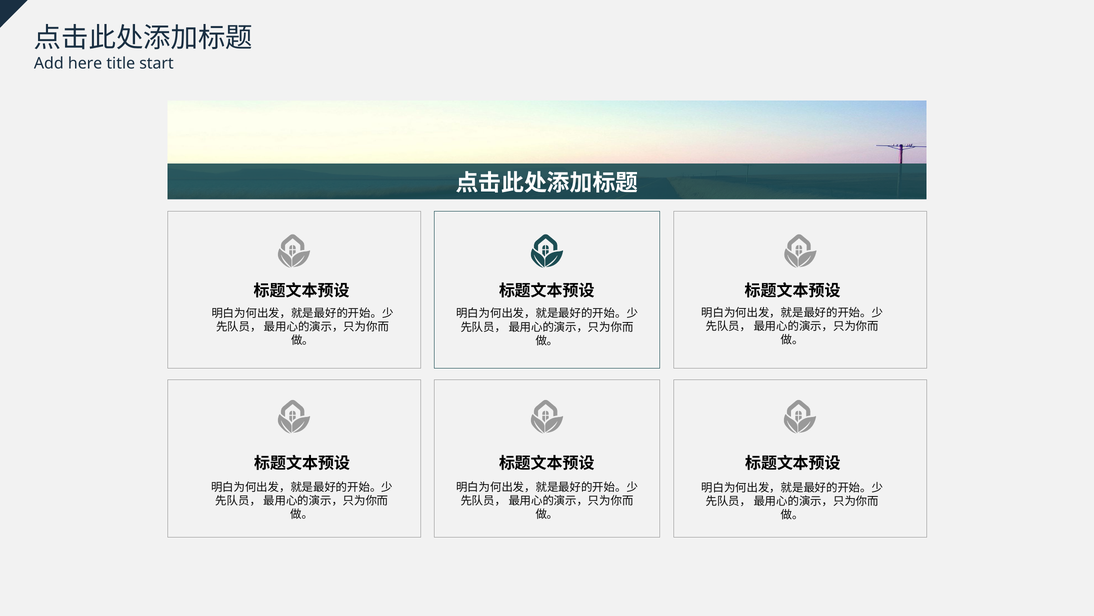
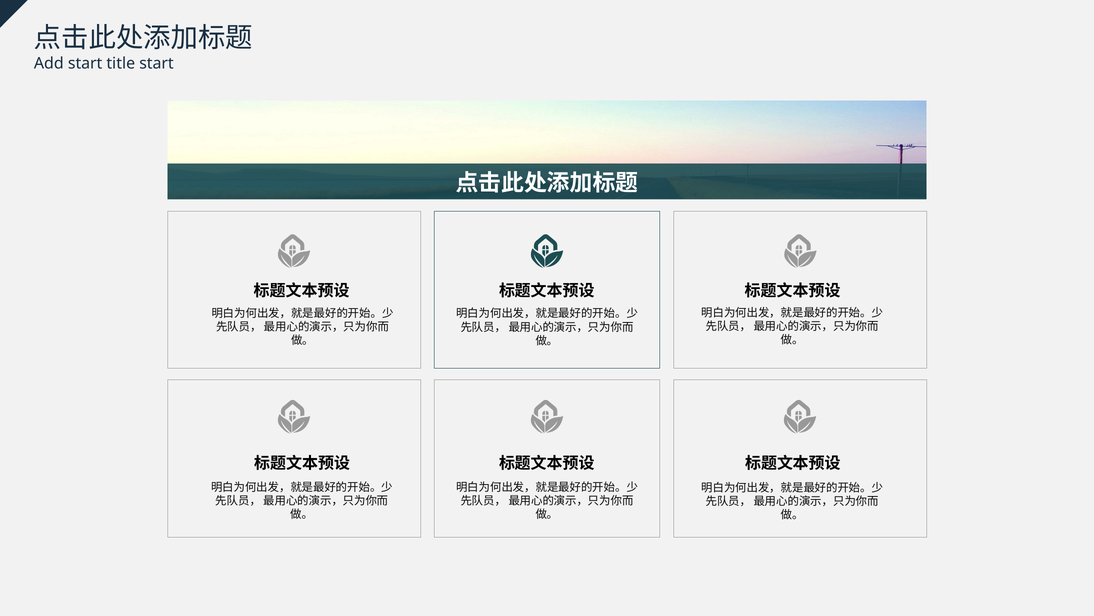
Add here: here -> start (85, 63)
